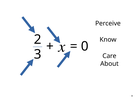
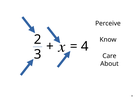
0: 0 -> 4 (85, 46)
